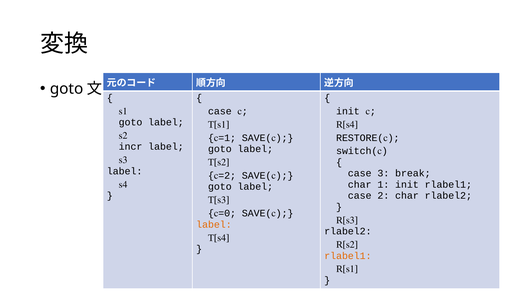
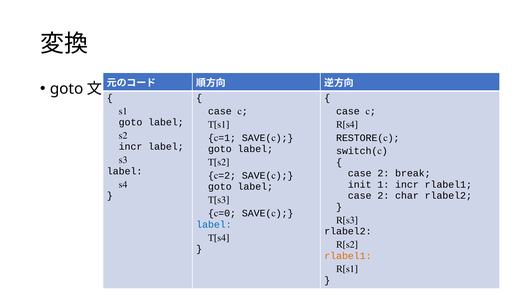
init: init -> case (348, 111)
3: 3 -> 2 (383, 174)
char: char -> init (360, 185)
1 init: init -> incr (407, 185)
label colour: orange -> blue (214, 225)
